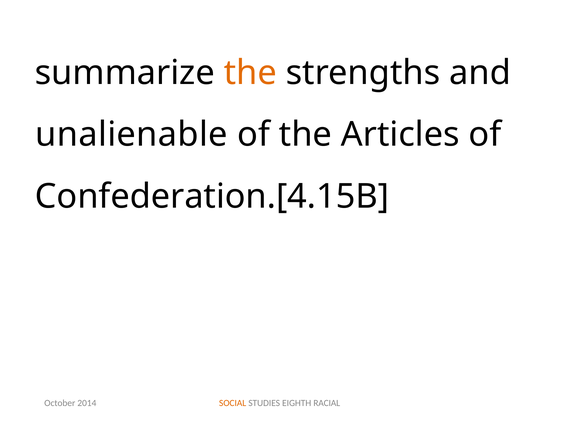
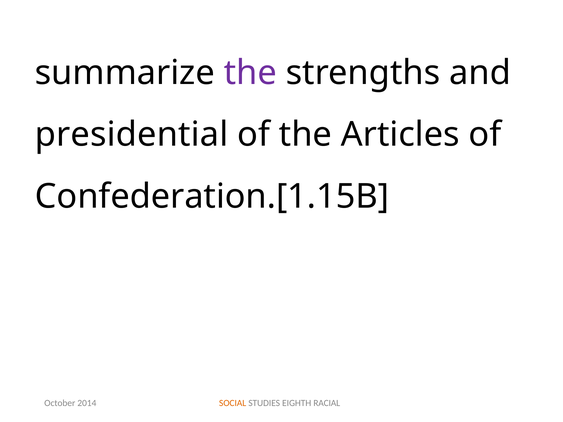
the colour: orange -> purple (250, 73)
unalienable: unalienable -> presidential (132, 135)
Confederation.[4.15B: Confederation.[4.15B -> Confederation.[1.15B (212, 197)
